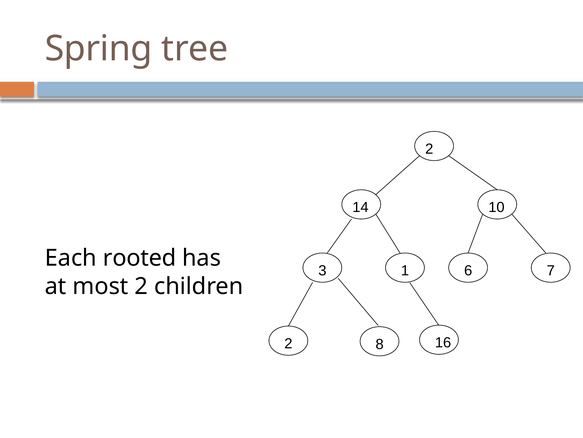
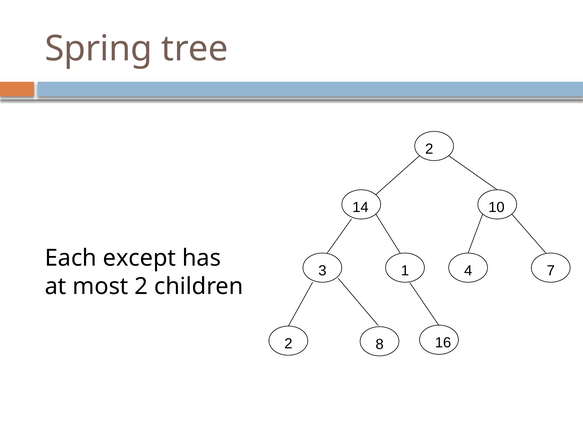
rooted: rooted -> except (139, 258)
6: 6 -> 4 (468, 270)
